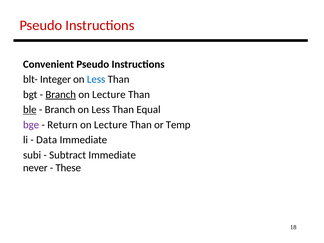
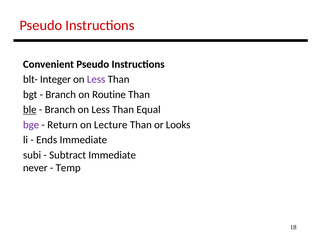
Less colour: blue -> purple (96, 79)
Branch underline: present -> none (61, 94)
Lecture: Lecture -> Routine (109, 94)
Temp: Temp -> Looks (178, 125)
Data: Data -> Ends (47, 140)
These: These -> Temp (68, 168)
